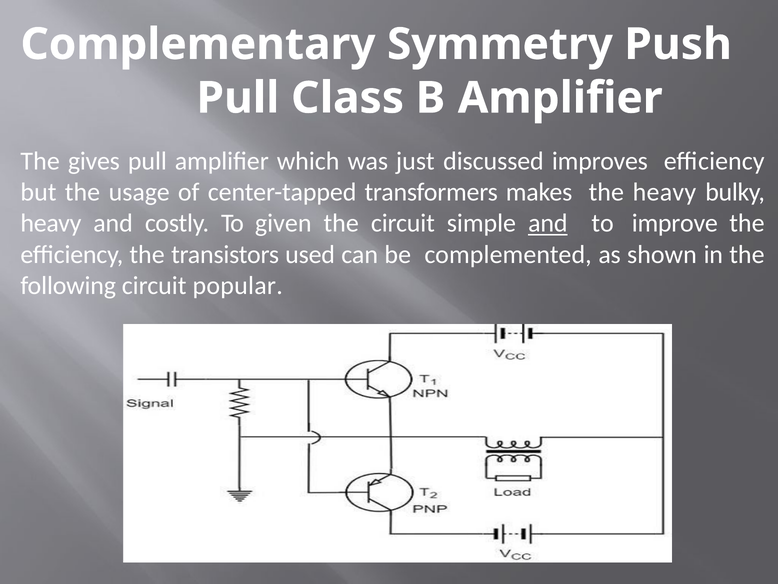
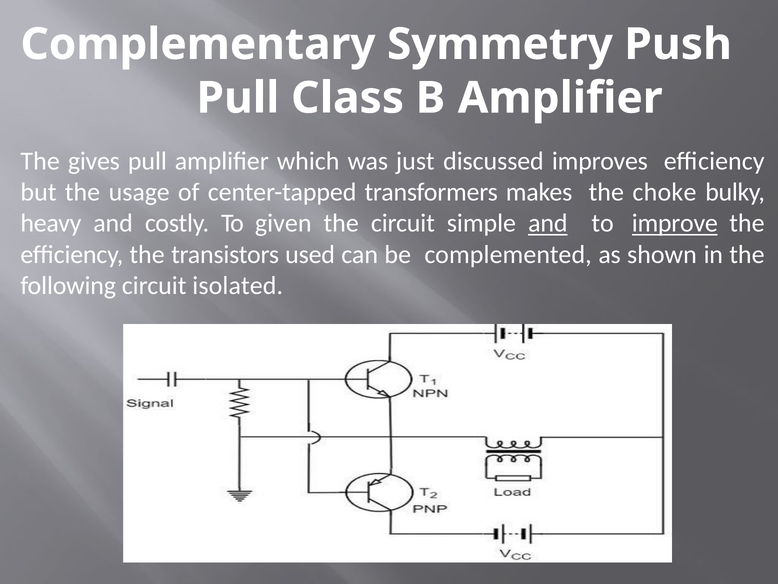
the heavy: heavy -> choke (664, 192)
improve underline: none -> present (675, 223)
popular: popular -> isolated (238, 285)
